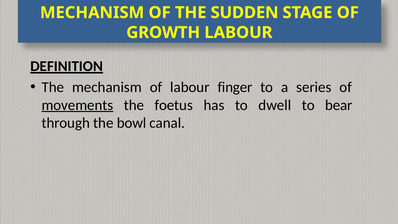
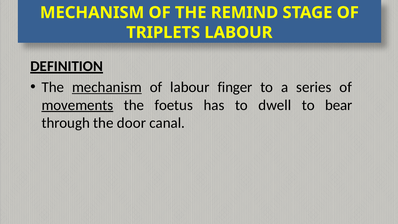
SUDDEN: SUDDEN -> REMIND (245, 13)
GROWTH: GROWTH -> TRIPLETS (163, 32)
mechanism underline: none -> present (107, 87)
bowl: bowl -> door (131, 123)
